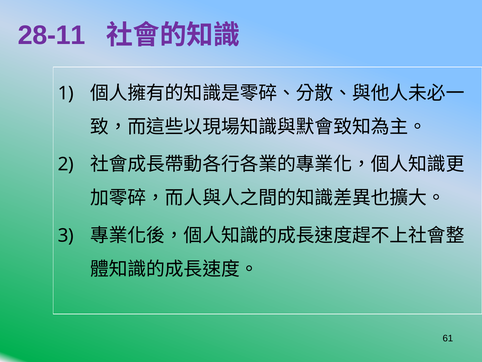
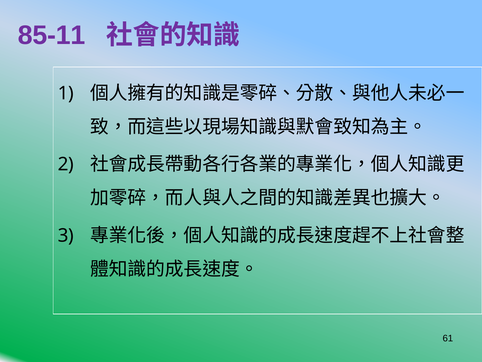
28-11: 28-11 -> 85-11 (52, 35)
